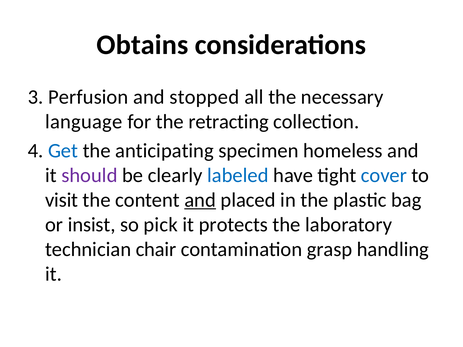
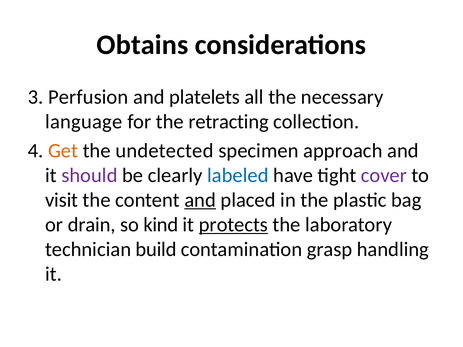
stopped: stopped -> platelets (205, 97)
Get colour: blue -> orange (63, 151)
anticipating: anticipating -> undetected (164, 151)
homeless: homeless -> approach (343, 151)
cover colour: blue -> purple (384, 175)
insist: insist -> drain (92, 225)
pick: pick -> kind (161, 225)
protects underline: none -> present (233, 225)
chair: chair -> build (156, 250)
